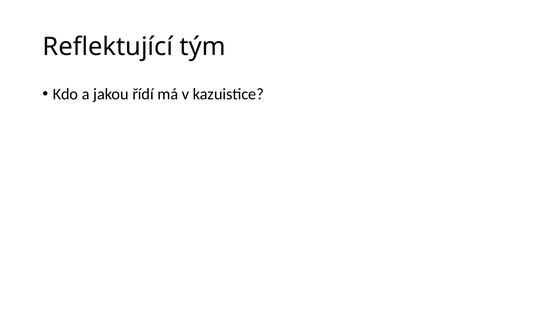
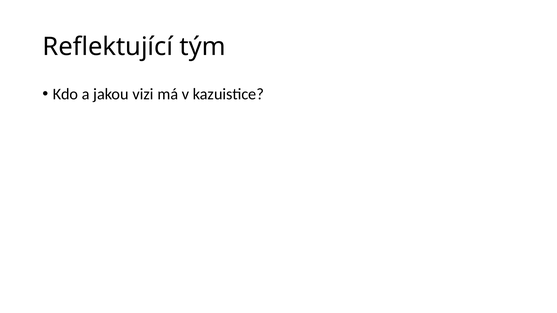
řídí: řídí -> vizi (143, 94)
